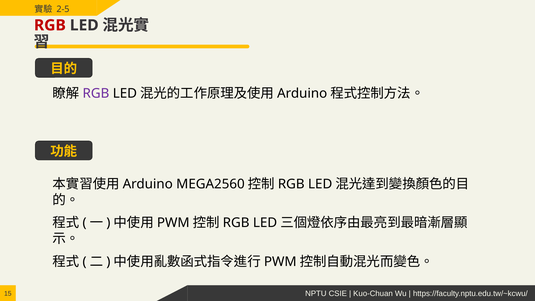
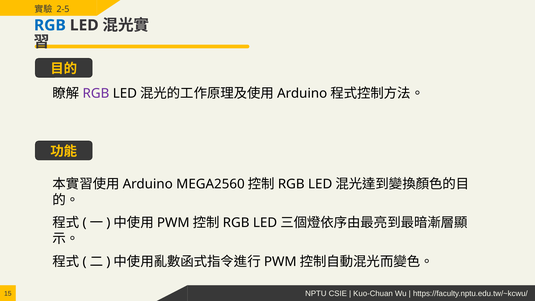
RGB colour: red -> blue (50, 25)
